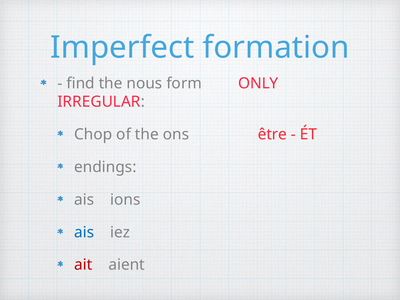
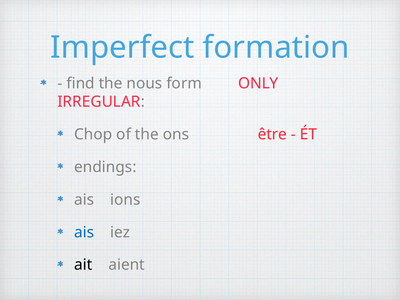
ait colour: red -> black (83, 265)
